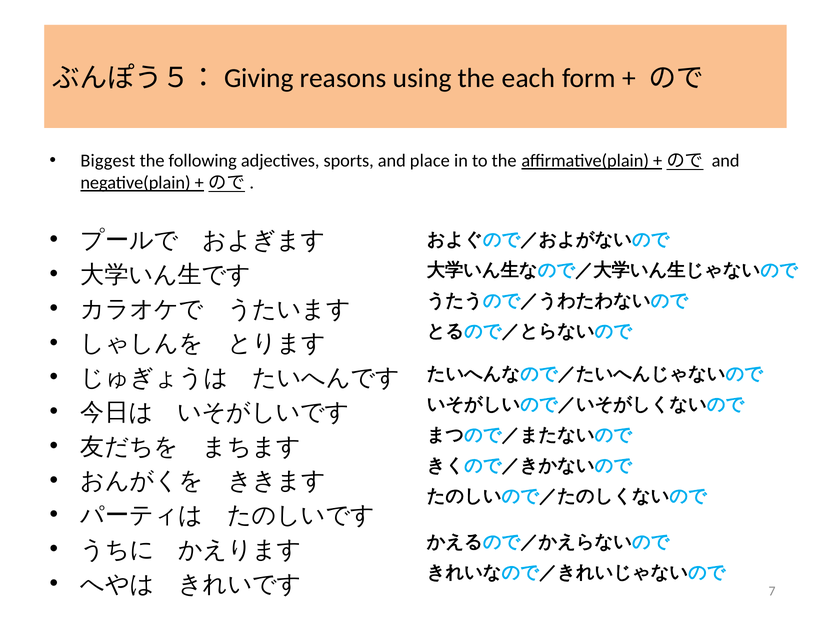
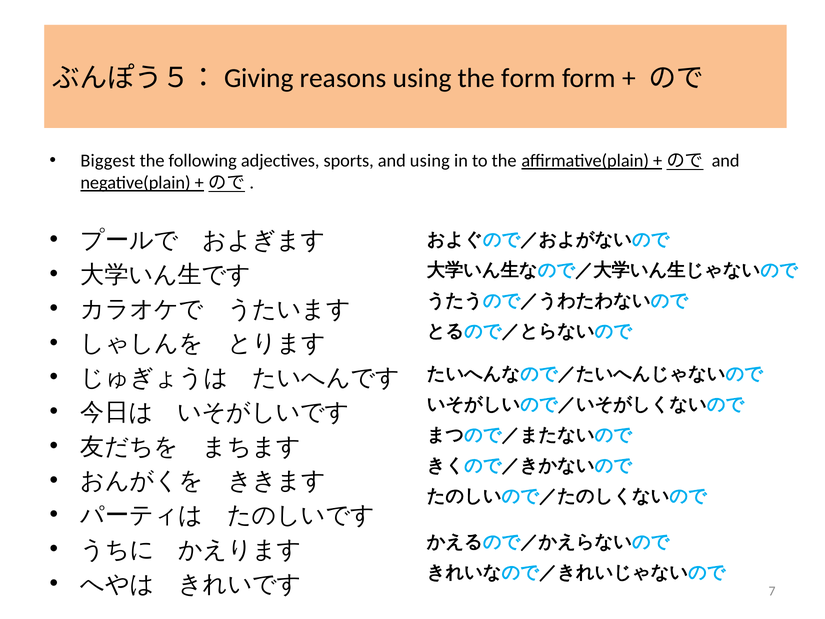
the each: each -> form (529, 78)
and place: place -> using (430, 161)
